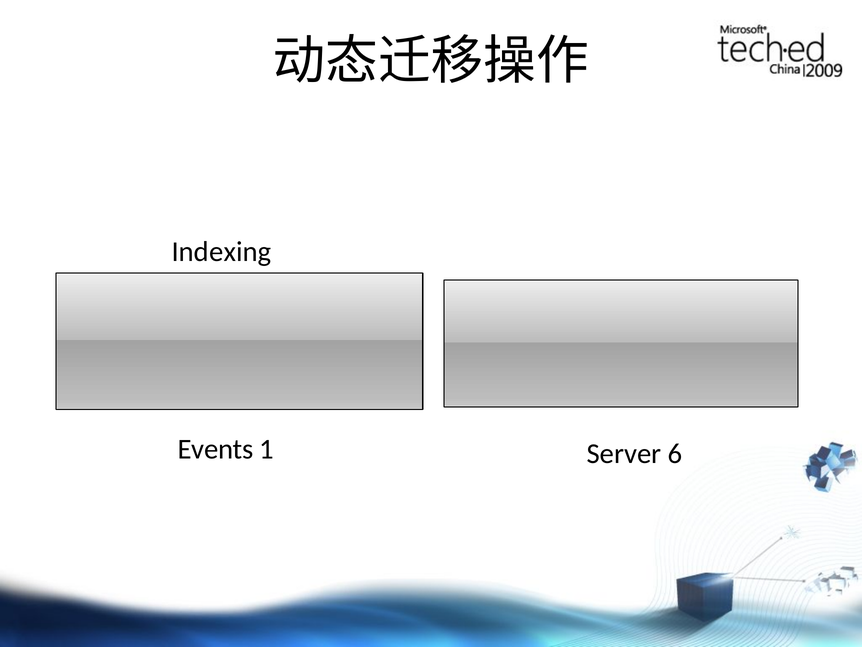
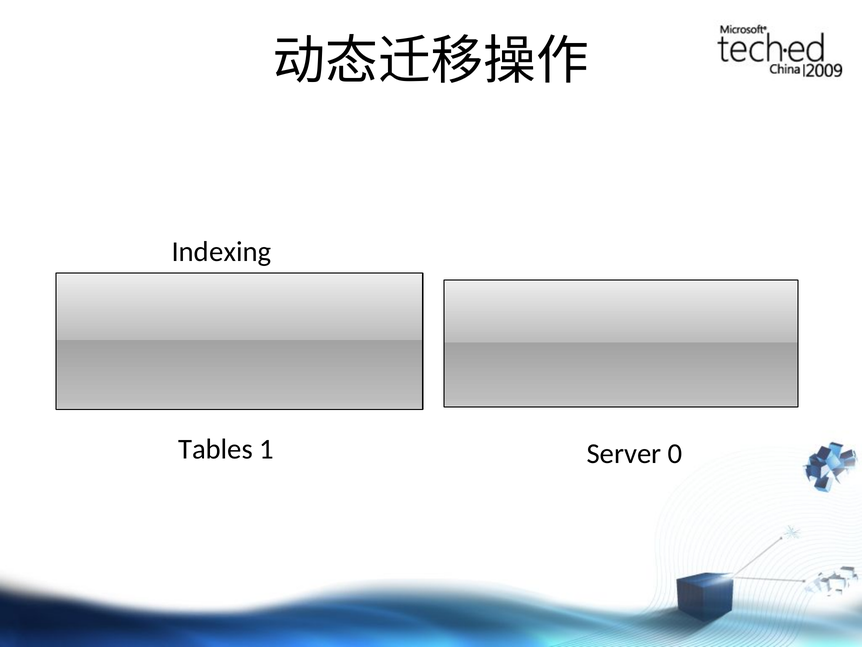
Events: Events -> Tables (215, 449)
6: 6 -> 0 (675, 453)
